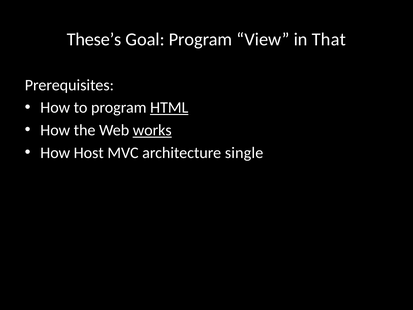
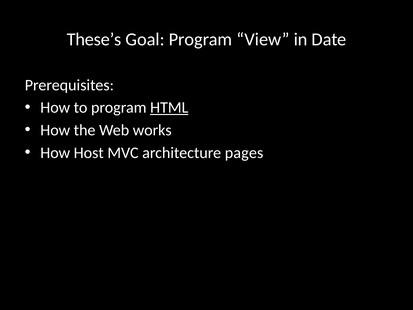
That: That -> Date (329, 39)
works underline: present -> none (152, 130)
single: single -> pages (244, 153)
